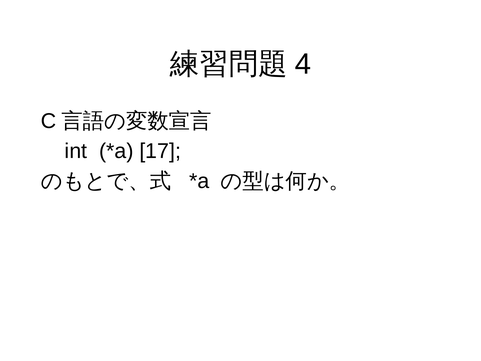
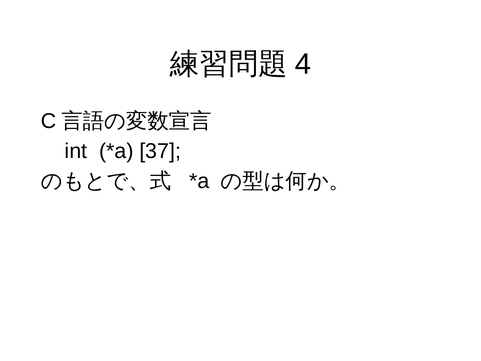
17: 17 -> 37 (160, 151)
